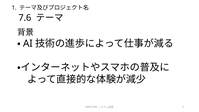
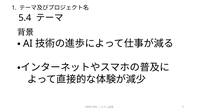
7.6: 7.6 -> 5.4 (25, 18)
